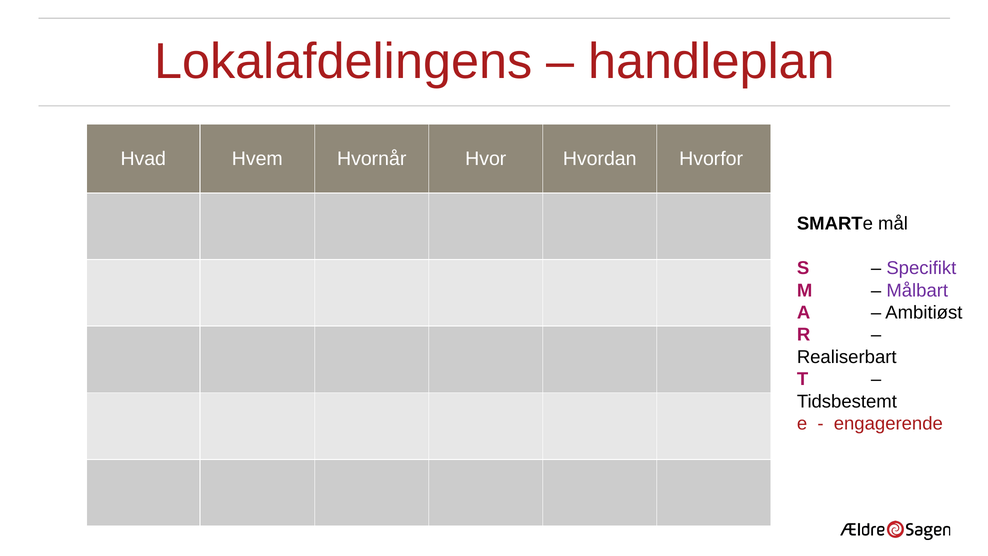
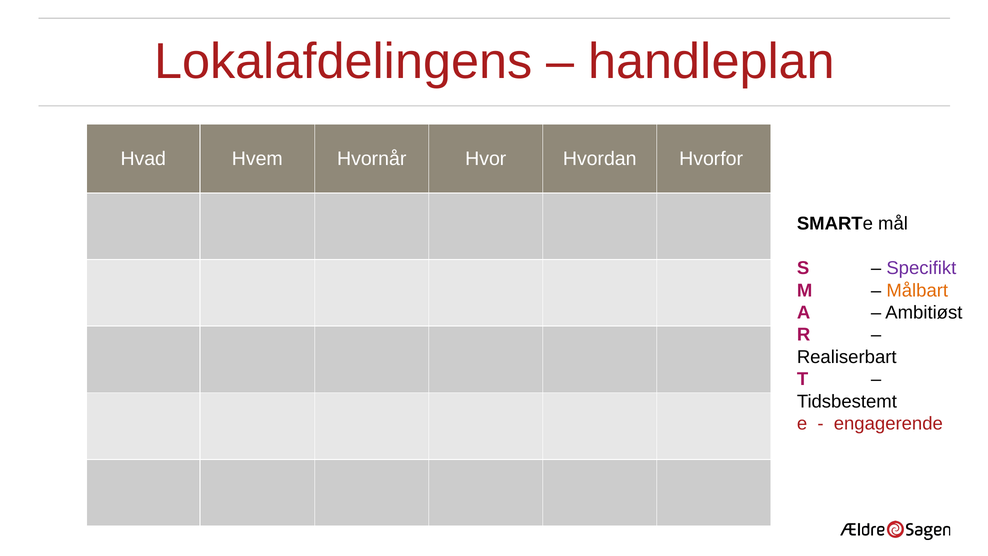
Målbart colour: purple -> orange (917, 290)
